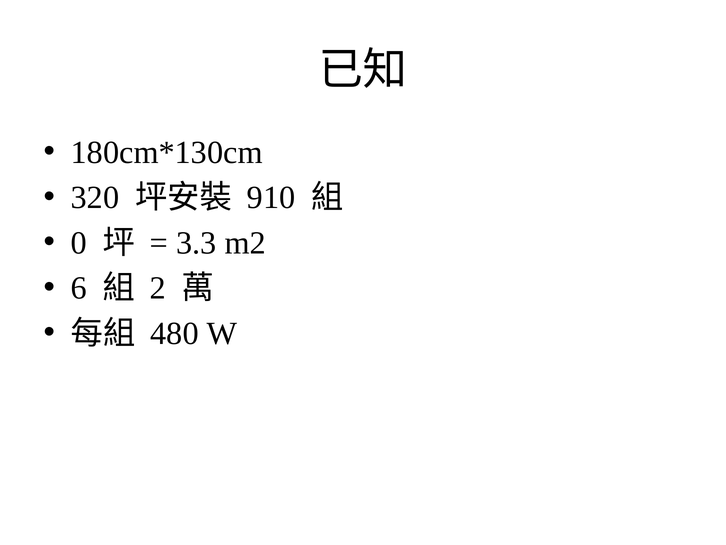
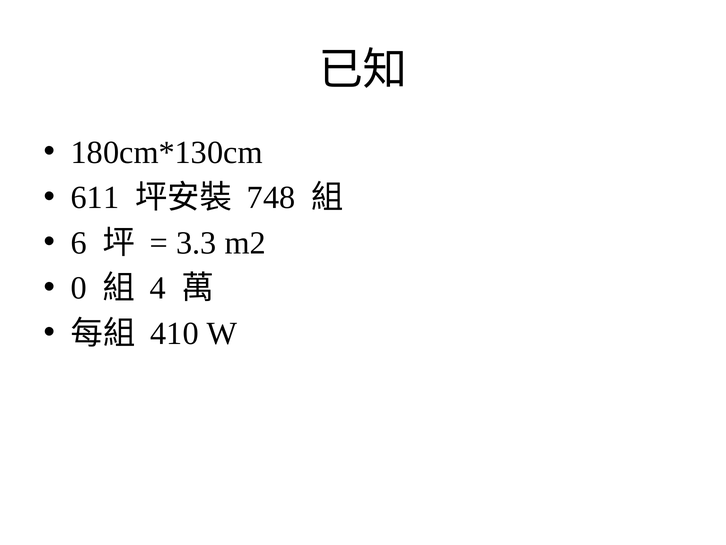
320: 320 -> 611 (95, 198)
910: 910 -> 748 (271, 198)
0: 0 -> 6 (79, 243)
6: 6 -> 0 (79, 288)
2: 2 -> 4 (158, 288)
480: 480 -> 410 (174, 333)
